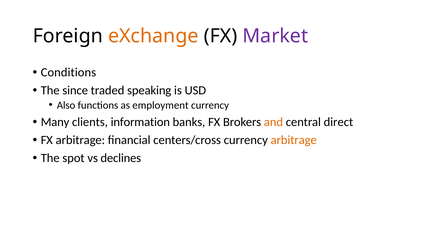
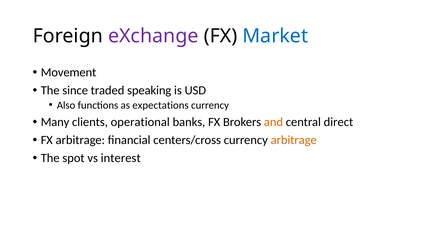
eXchange colour: orange -> purple (153, 36)
Market colour: purple -> blue (275, 36)
Conditions: Conditions -> Movement (69, 73)
employment: employment -> expectations (161, 105)
information: information -> operational (140, 122)
declines: declines -> interest (121, 158)
